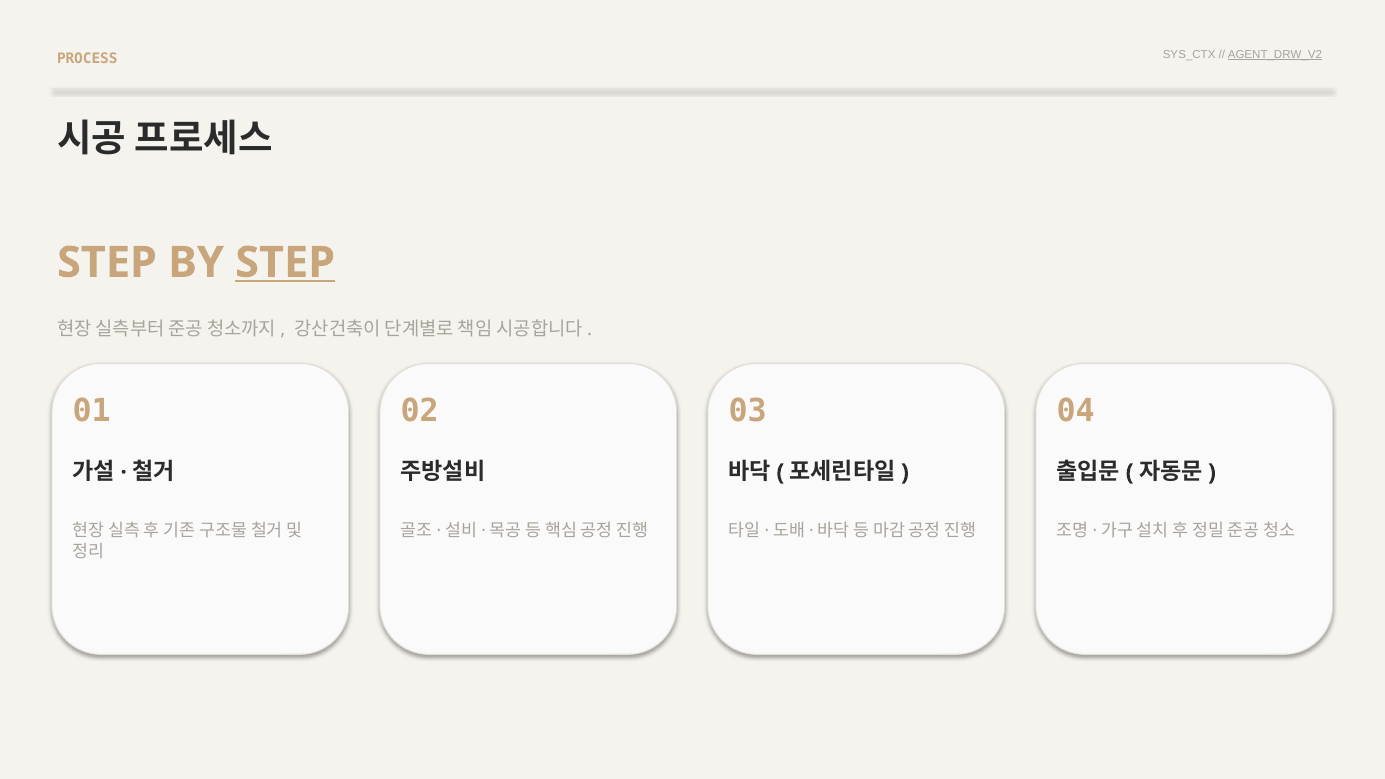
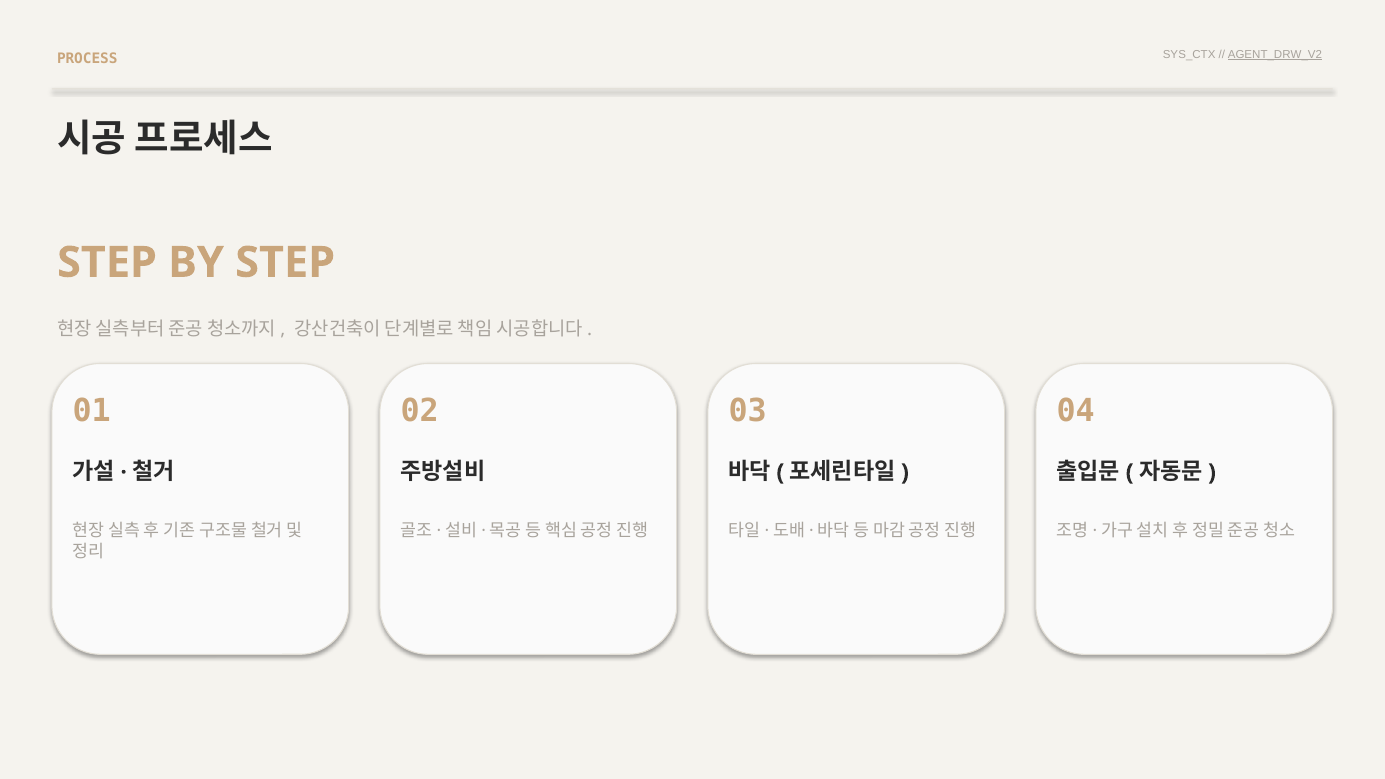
STEP underline: present -> none (285, 263)
